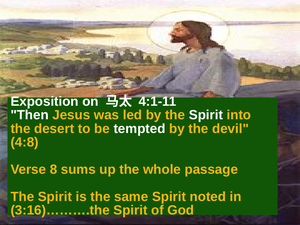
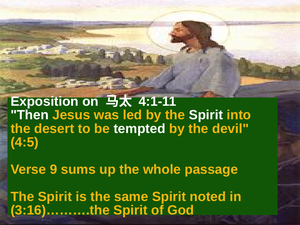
4:8: 4:8 -> 4:5 (25, 142)
8: 8 -> 9 (53, 170)
